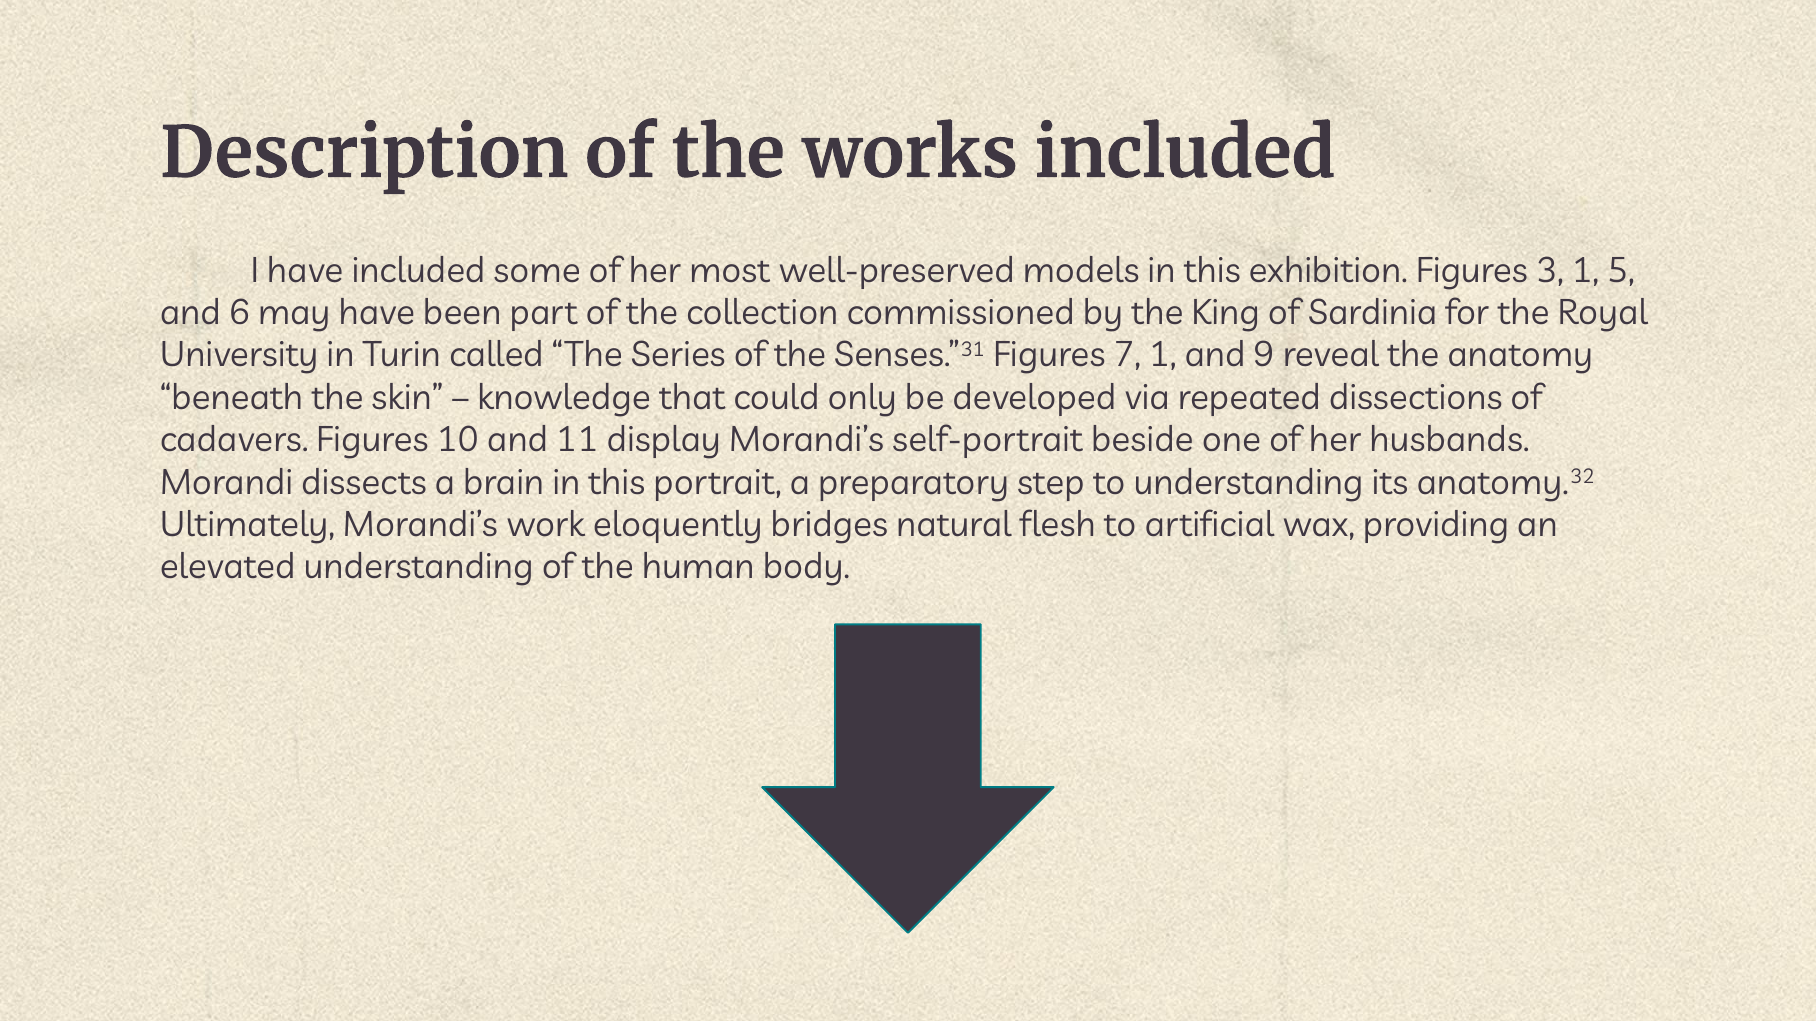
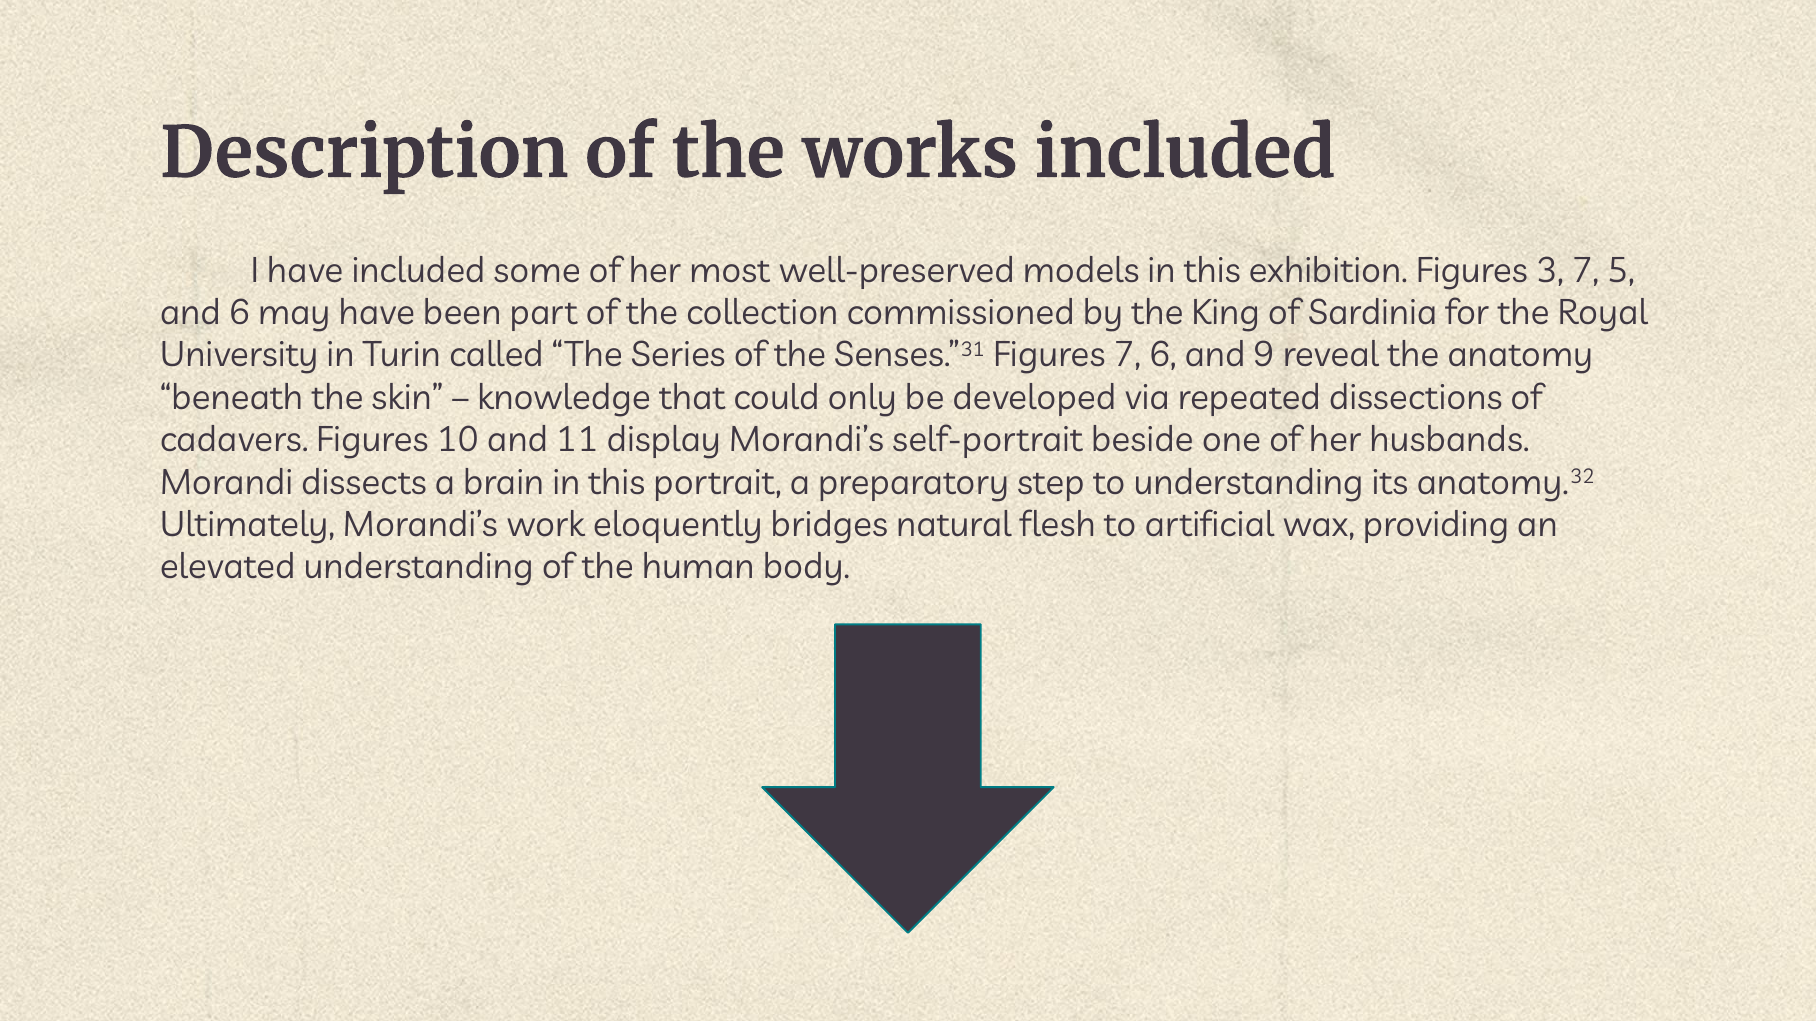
3 1: 1 -> 7 (1585, 271)
7 1: 1 -> 6 (1163, 355)
